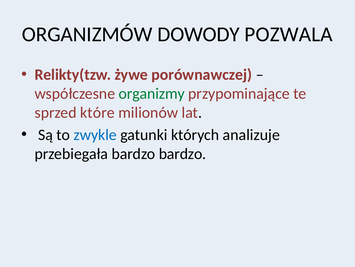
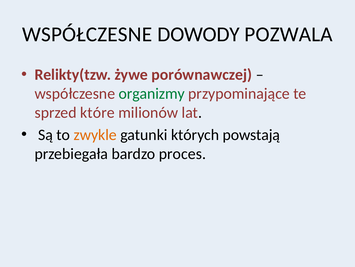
ORGANIZMÓW: ORGANIZMÓW -> WSPÓŁCZESNE (87, 34)
zwykle colour: blue -> orange (95, 134)
analizuje: analizuje -> powstają (251, 134)
bardzo bardzo: bardzo -> proces (182, 153)
